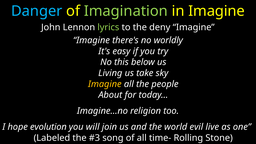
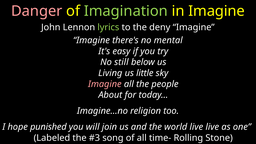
Danger colour: light blue -> pink (37, 11)
worldly: worldly -> mental (168, 40)
this: this -> still (121, 62)
take: take -> little (145, 73)
Imagine colour: yellow -> pink (105, 84)
evolution: evolution -> punished (48, 127)
world evil: evil -> live (196, 127)
